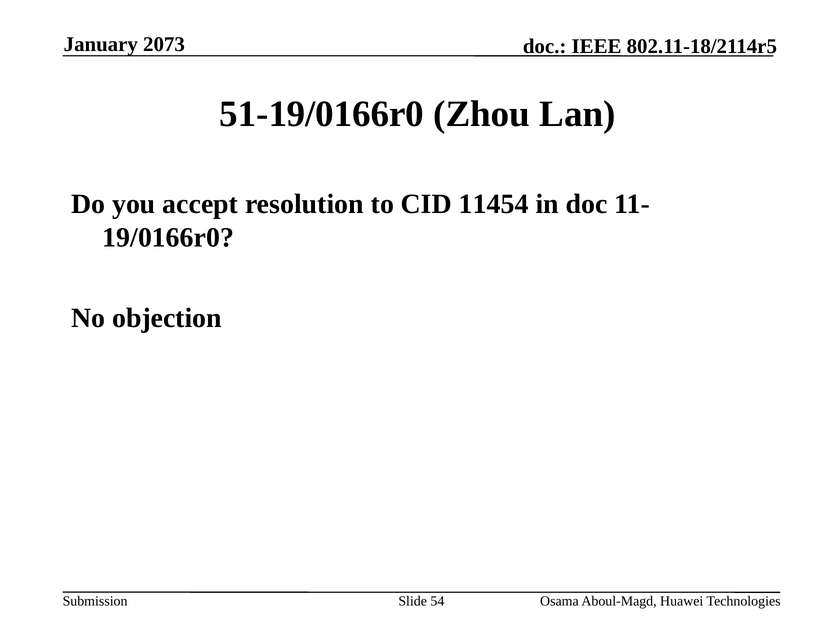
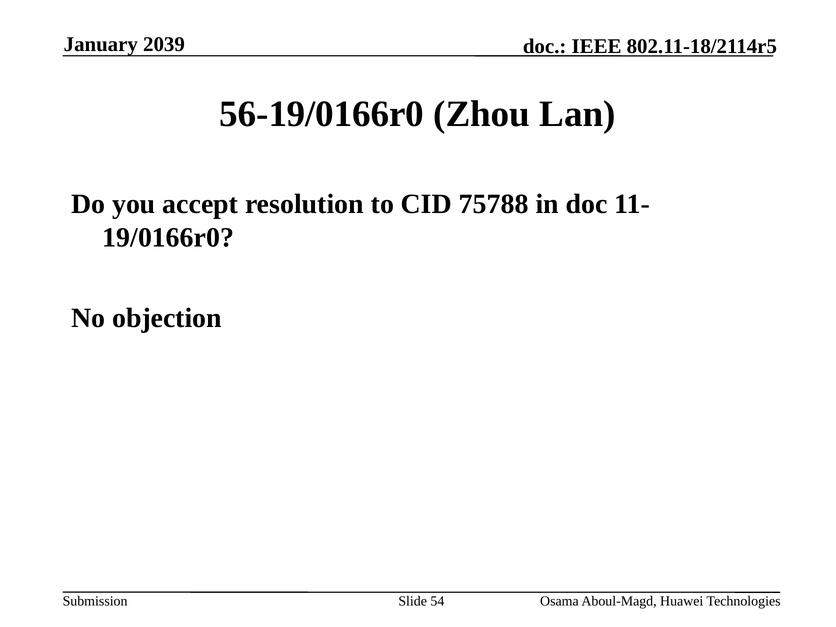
2073: 2073 -> 2039 (164, 44)
51-19/0166r0: 51-19/0166r0 -> 56-19/0166r0 (322, 114)
11454: 11454 -> 75788 (494, 204)
